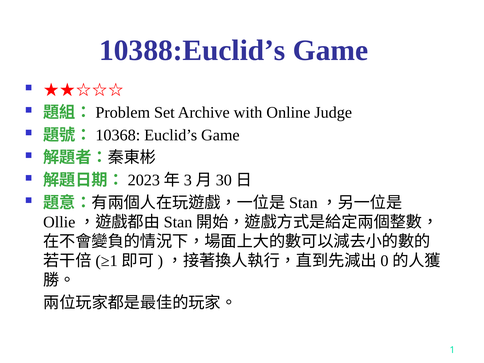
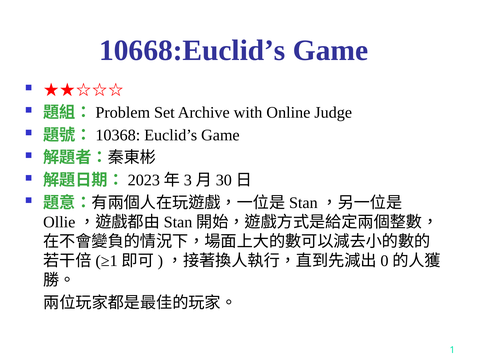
10388:Euclid’s: 10388:Euclid’s -> 10668:Euclid’s (192, 50)
